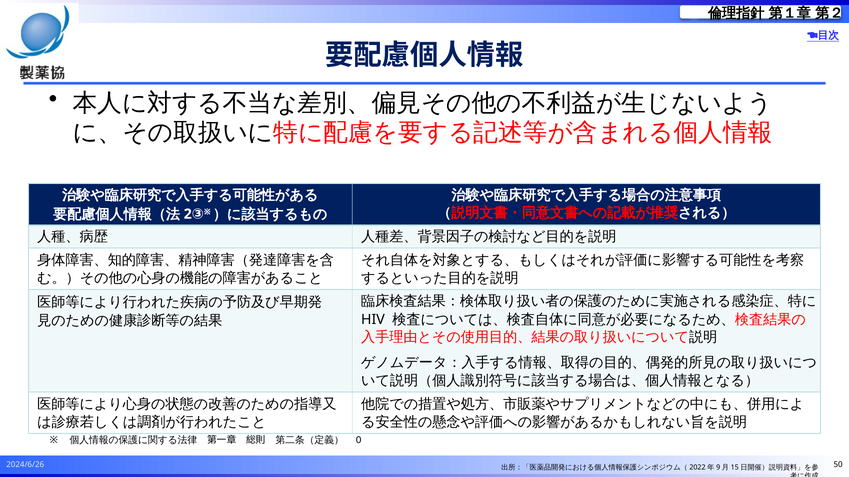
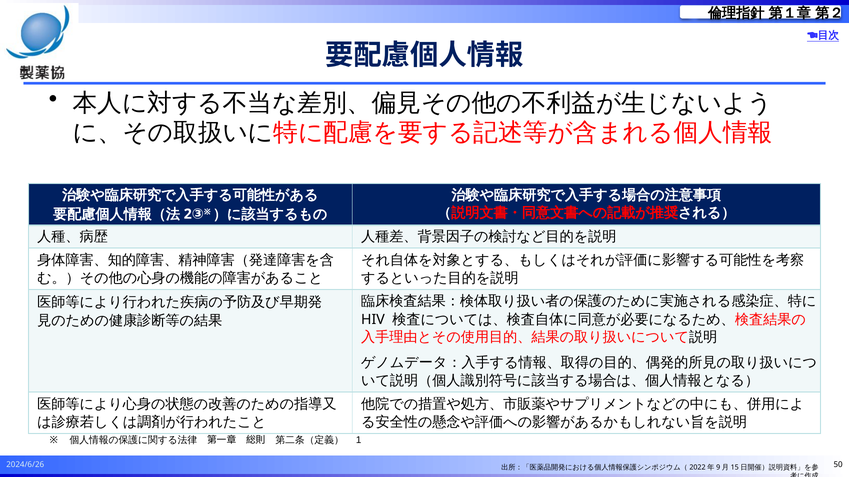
0: 0 -> 1 (359, 441)
